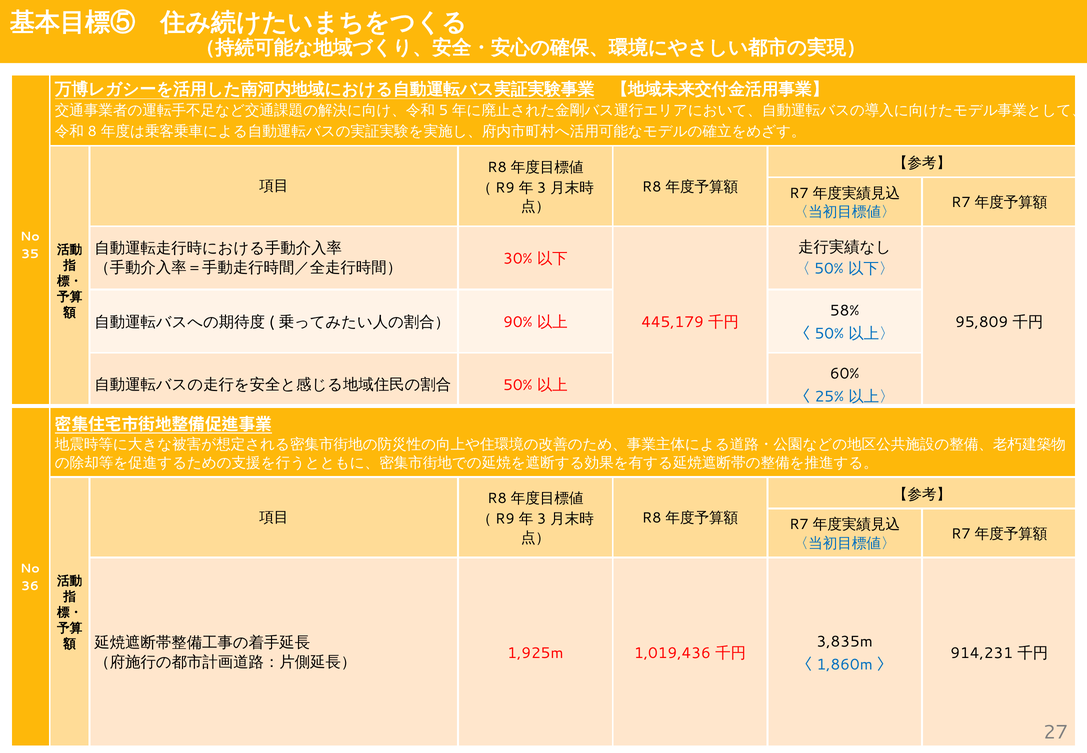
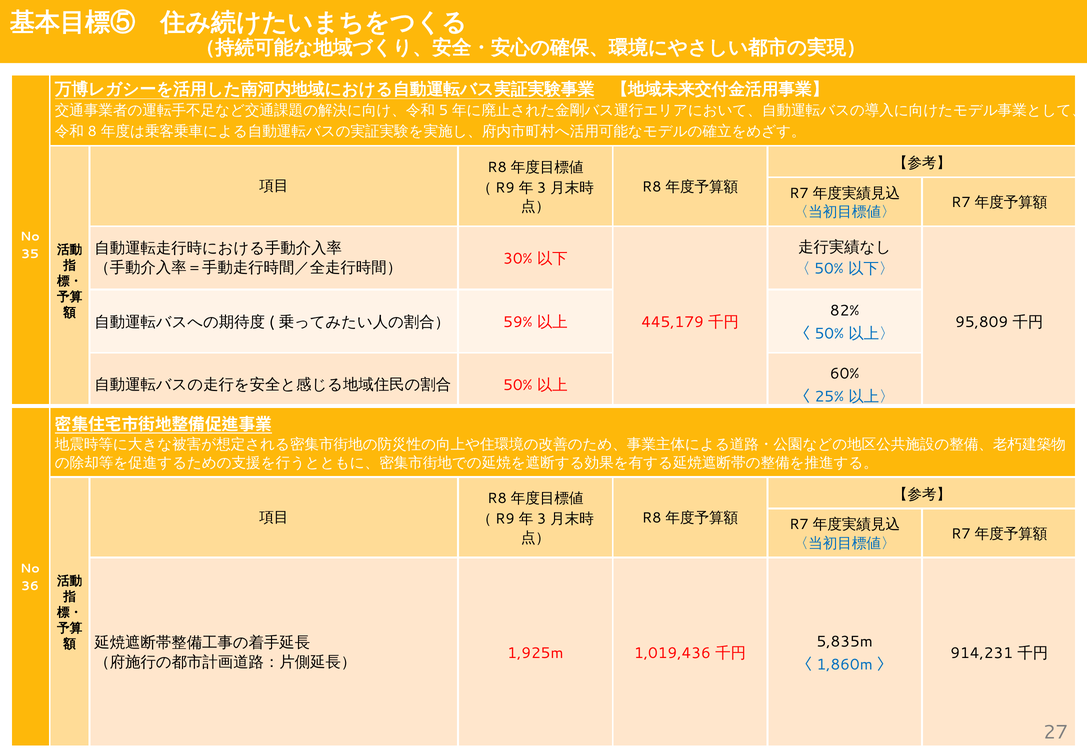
58%: 58% -> 82% (845, 310)
90%: 90% -> 59% (518, 322)
3,835m: 3,835m -> 5,835m (845, 641)
